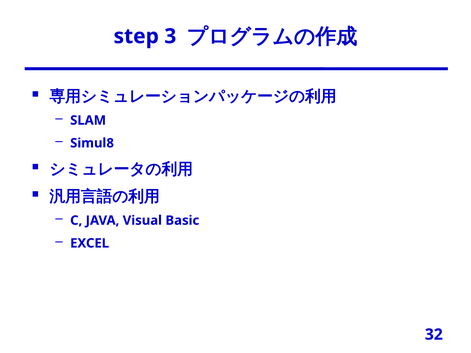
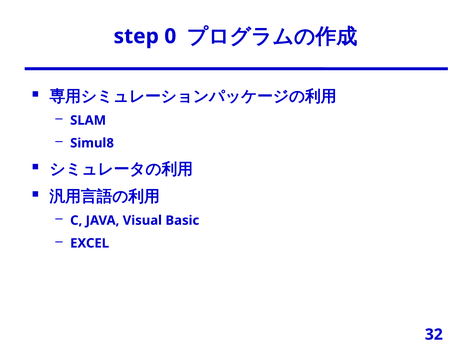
3: 3 -> 0 (170, 36)
